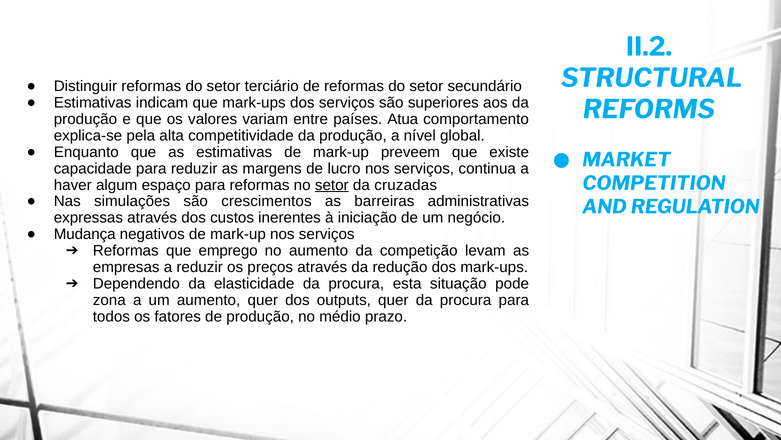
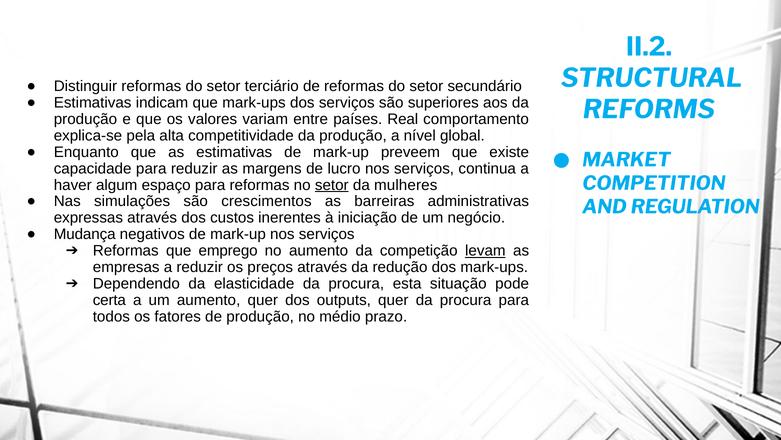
Atua: Atua -> Real (403, 119)
cruzadas: cruzadas -> mulheres (406, 185)
levam underline: none -> present (485, 250)
zona: zona -> certa (109, 300)
